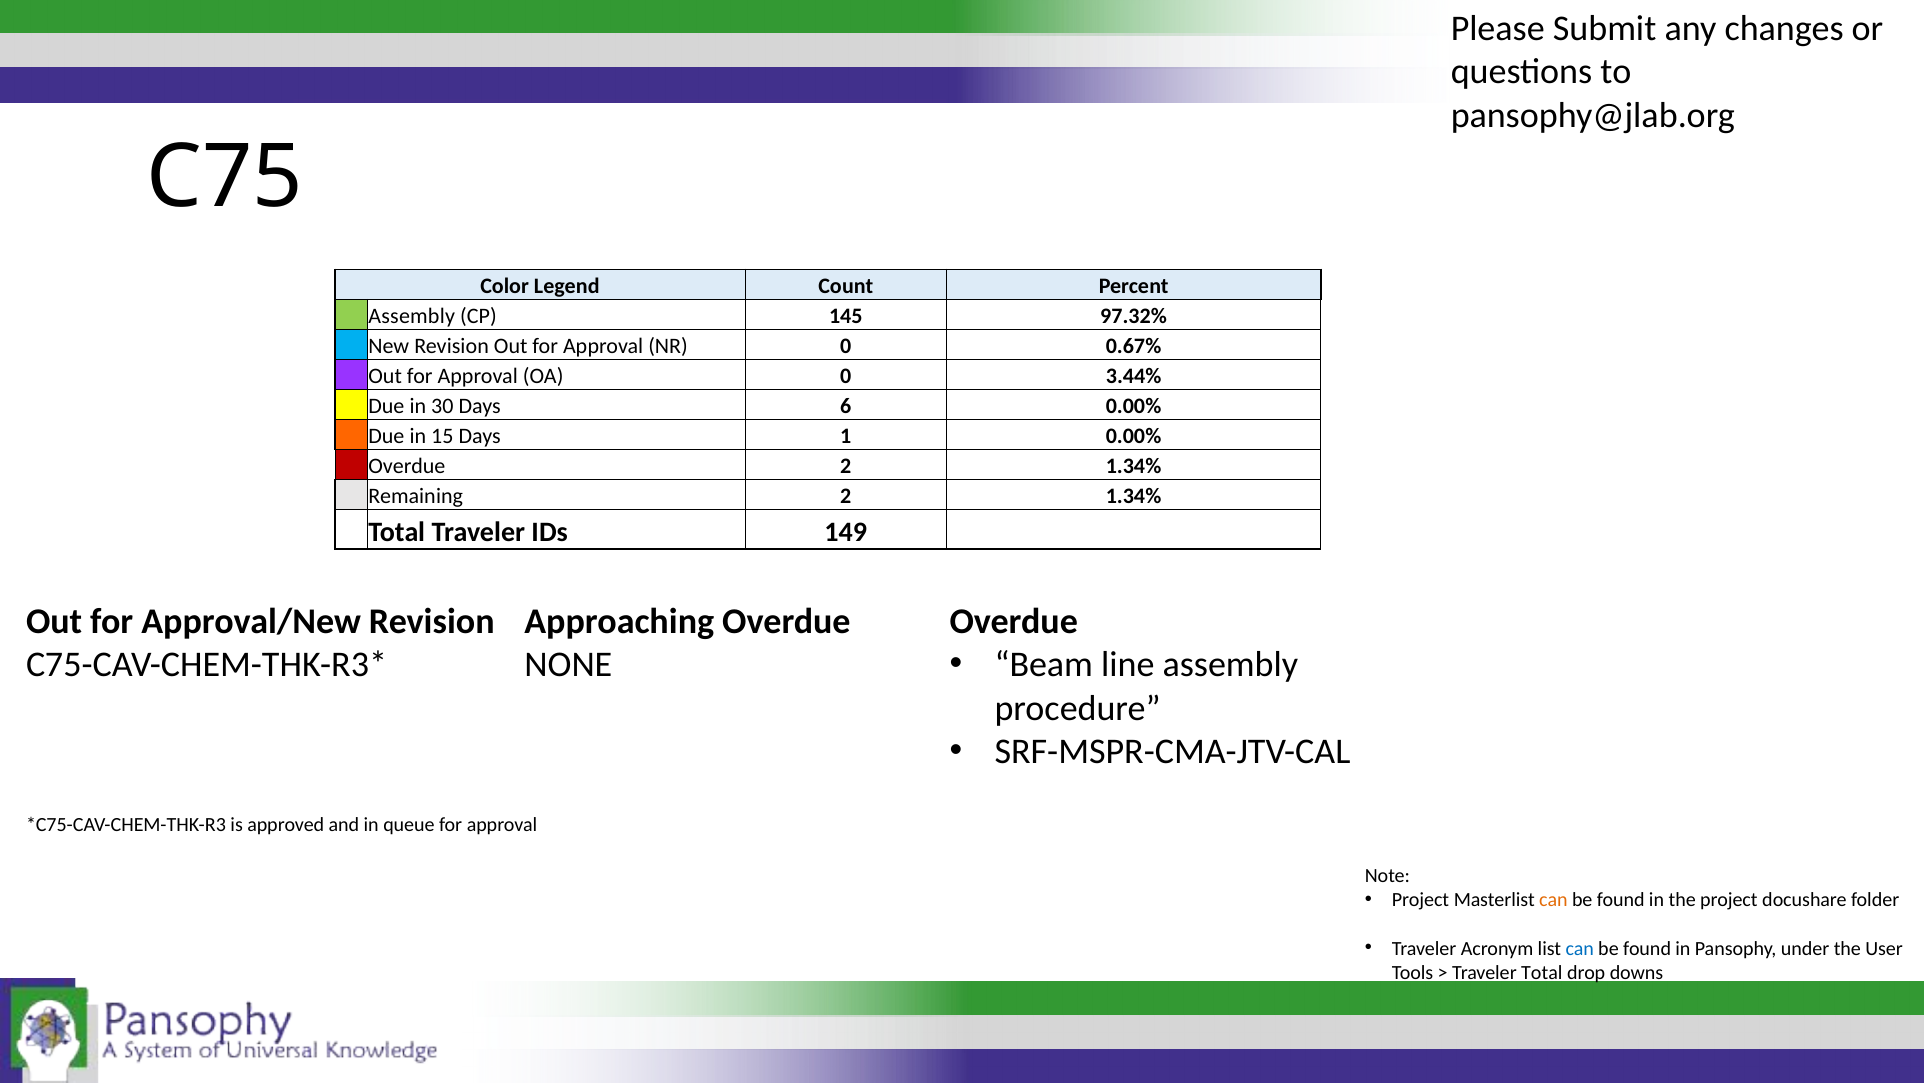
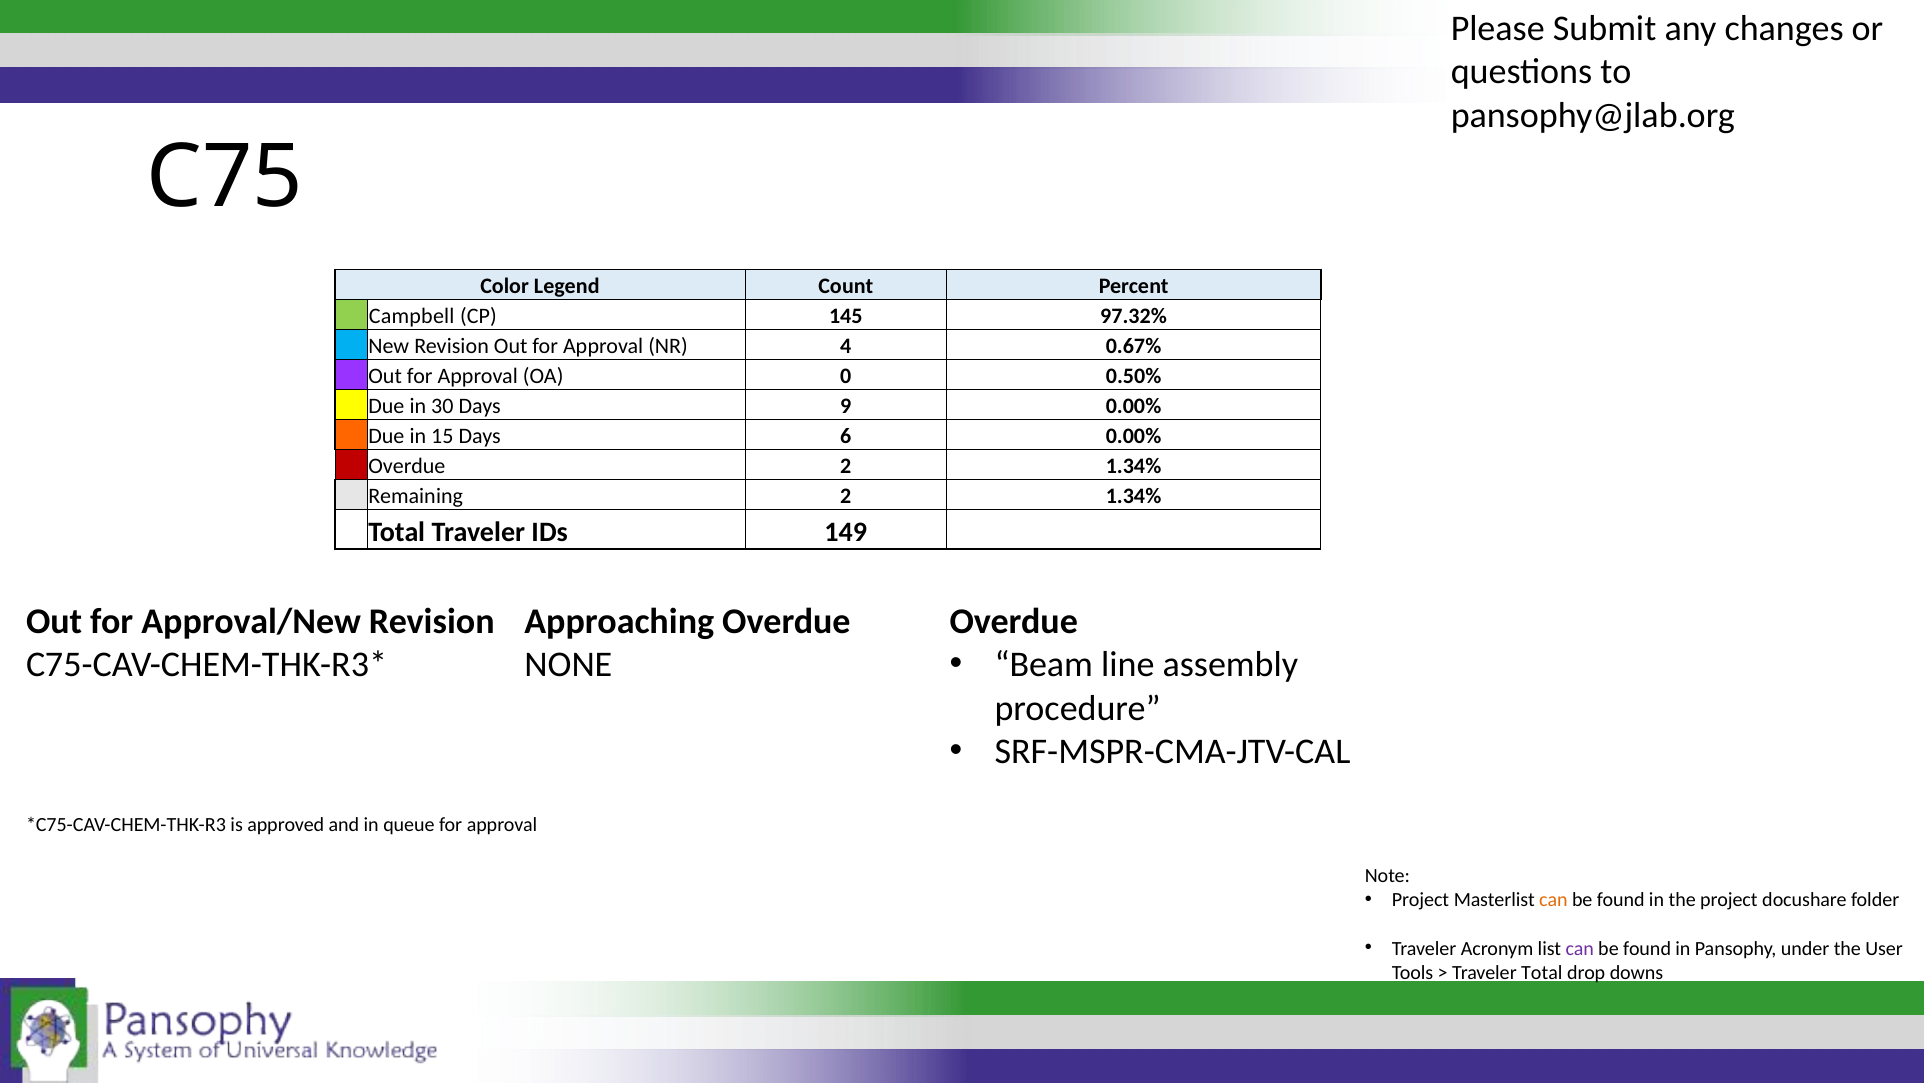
CP Assembly: Assembly -> Campbell (412, 316)
NR 0: 0 -> 4 (846, 346)
3.44%: 3.44% -> 0.50% (1134, 376)
6: 6 -> 9 (846, 406)
1: 1 -> 6 (846, 436)
can colour: blue -> purple (1580, 948)
